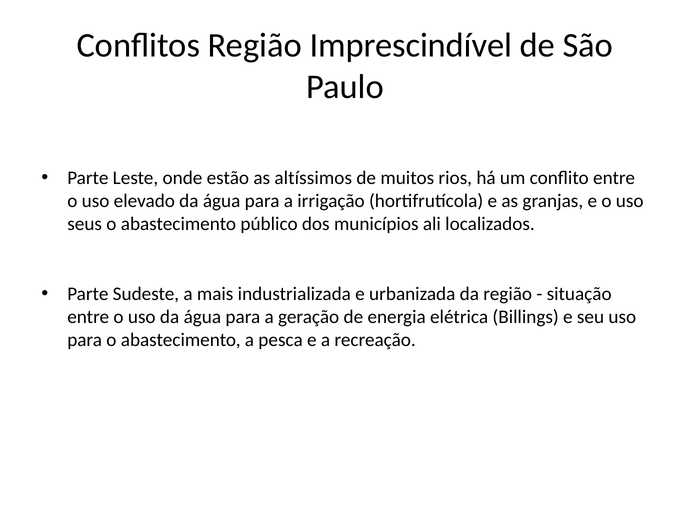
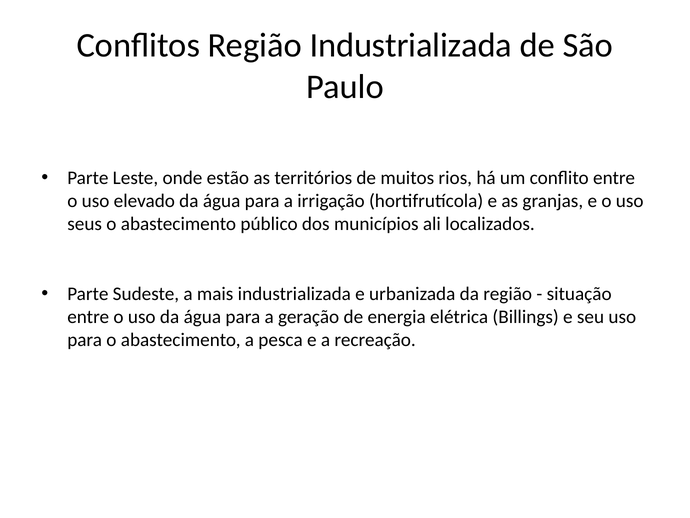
Região Imprescindível: Imprescindível -> Industrializada (411, 46)
altíssimos: altíssimos -> territórios (313, 178)
